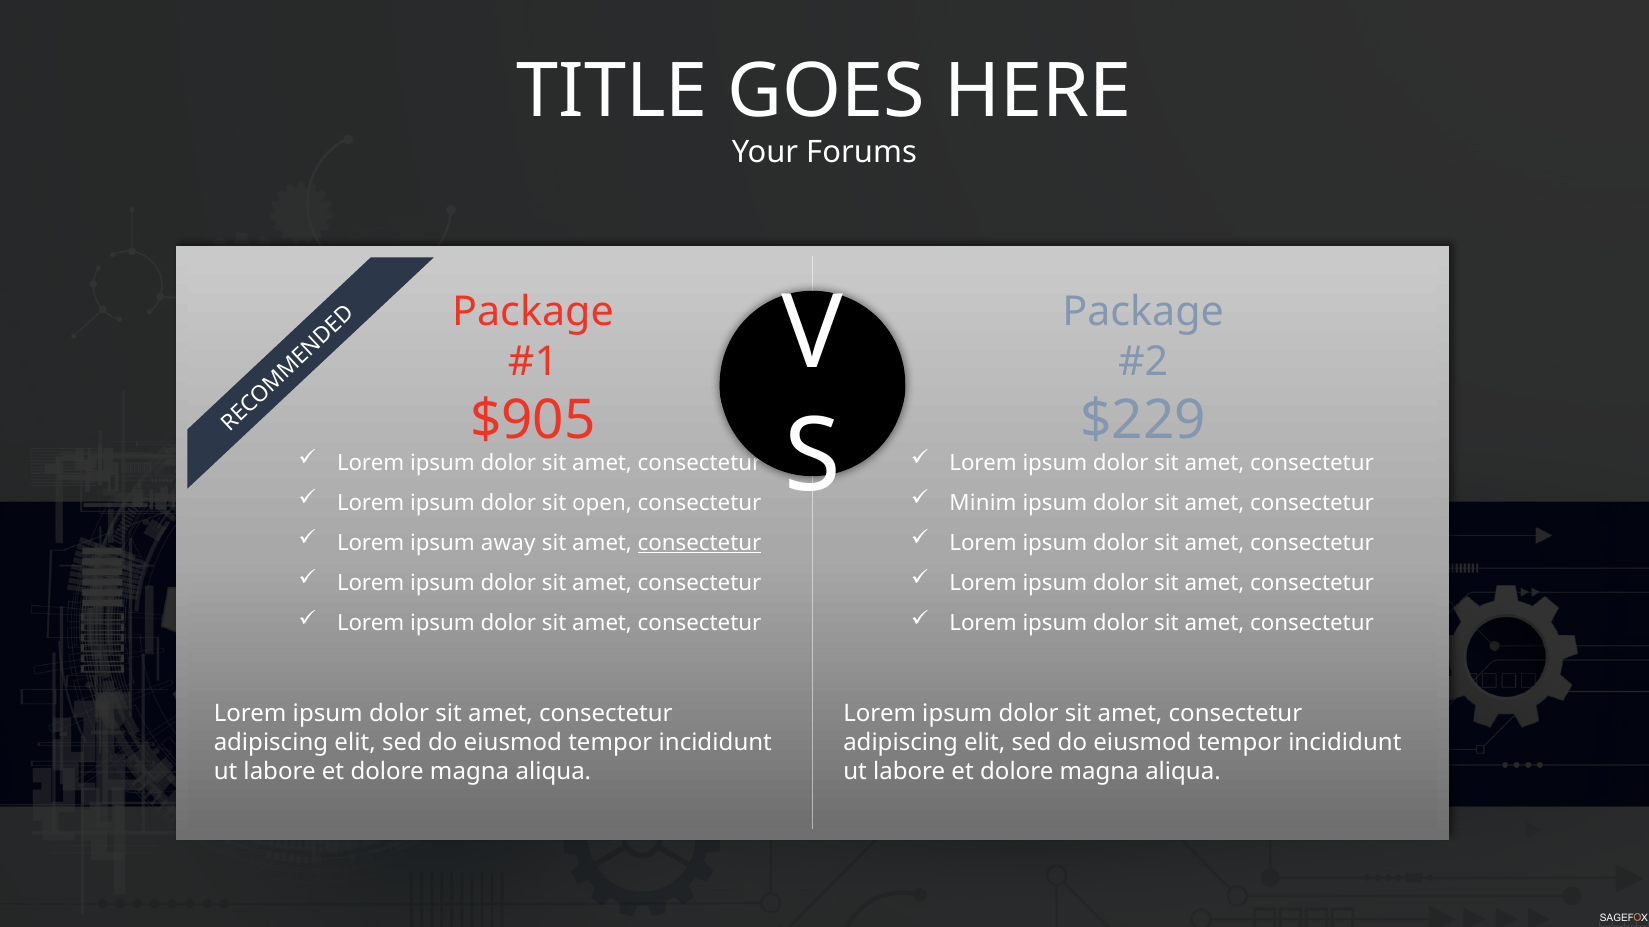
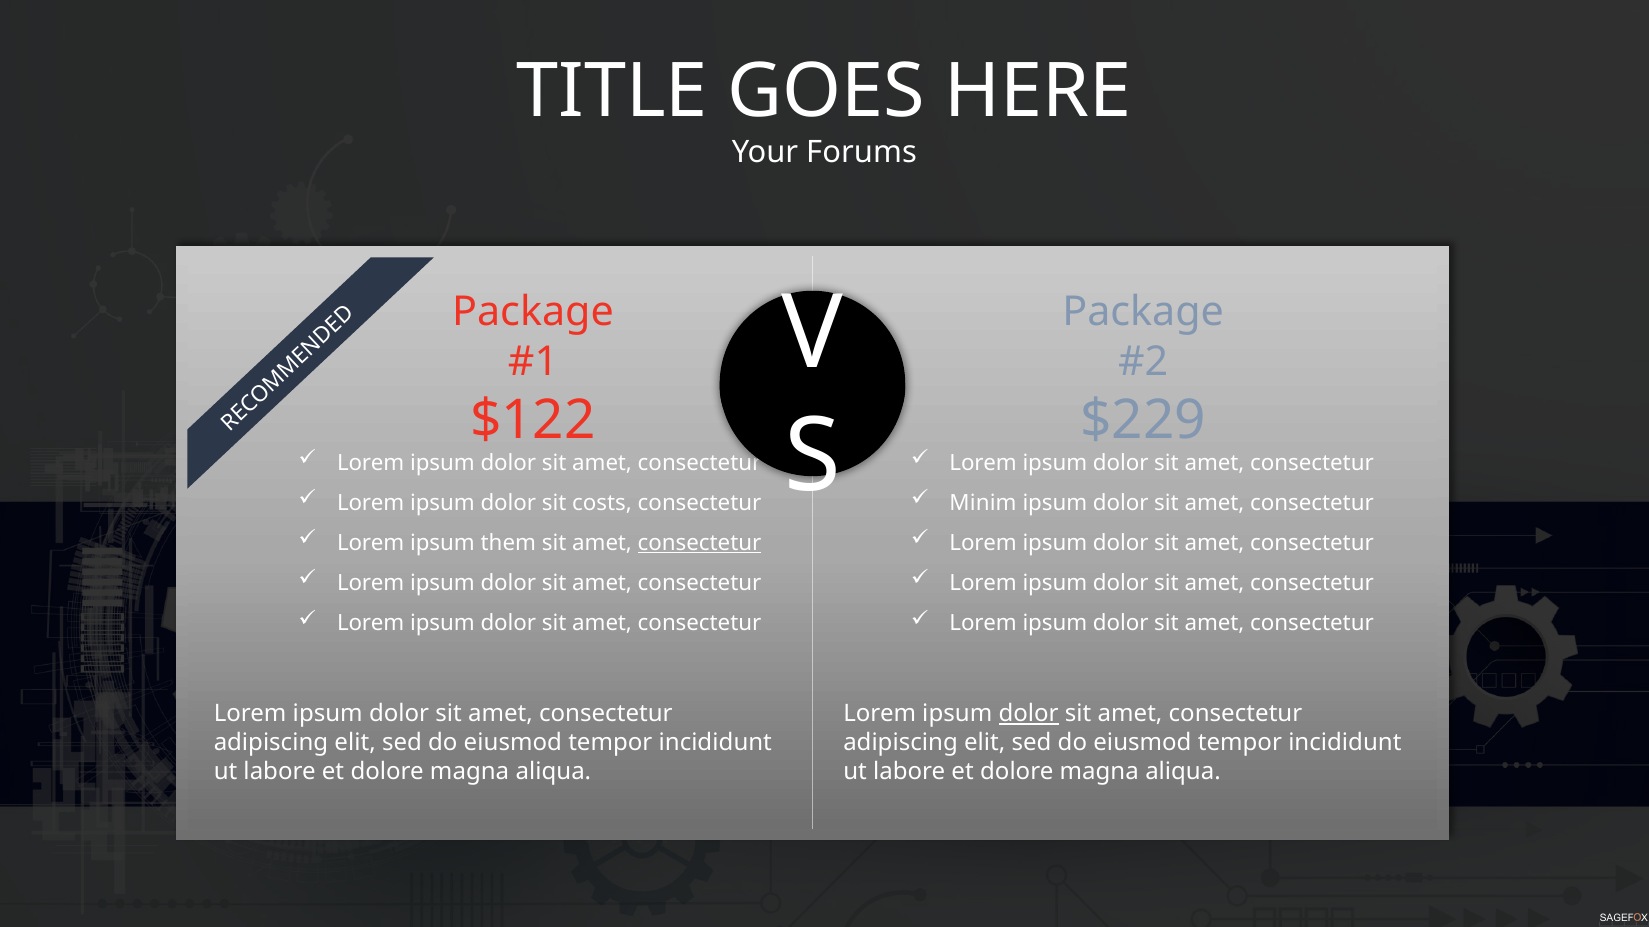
$905: $905 -> $122 (533, 421)
open: open -> costs (602, 503)
away: away -> them (508, 543)
dolor underline: none -> present (1029, 714)
